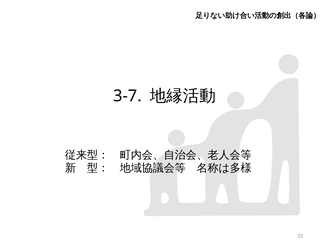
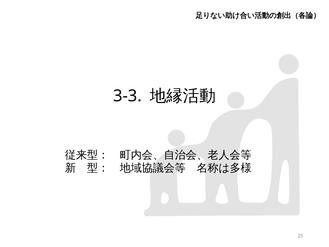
3-7: 3-7 -> 3-3 (127, 96)
